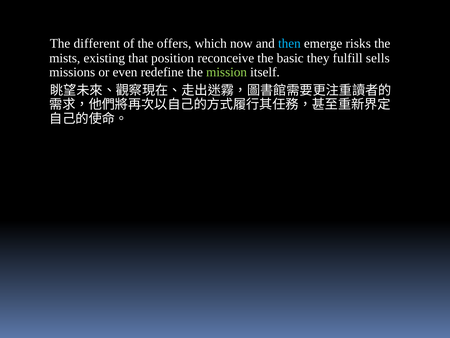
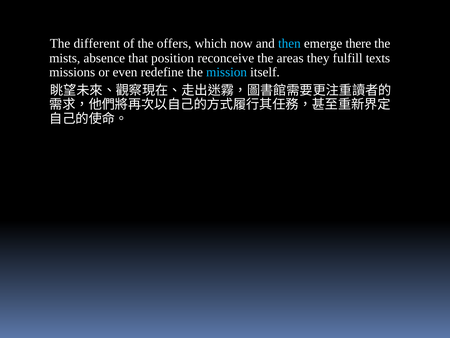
risks: risks -> there (358, 44)
existing: existing -> absence (104, 58)
basic: basic -> areas (290, 58)
sells: sells -> texts (378, 58)
mission colour: light green -> light blue (227, 72)
